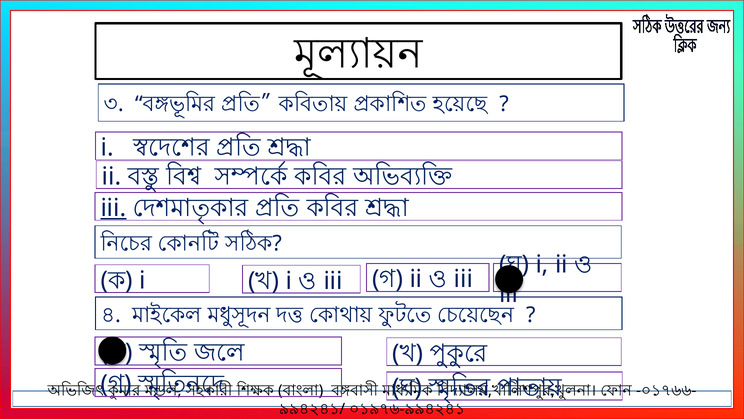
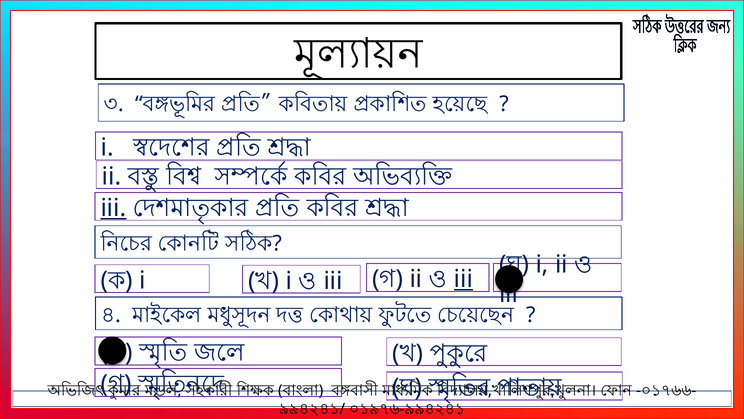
iii underline: none -> present (463, 279)
